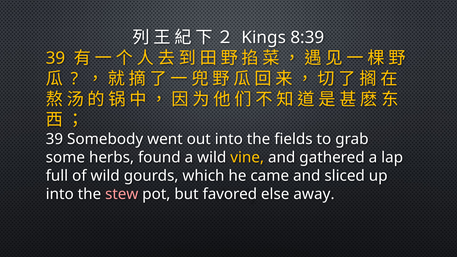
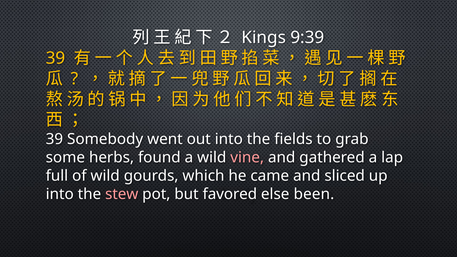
8:39: 8:39 -> 9:39 (307, 38)
vine colour: yellow -> pink (247, 158)
away: away -> been (314, 194)
